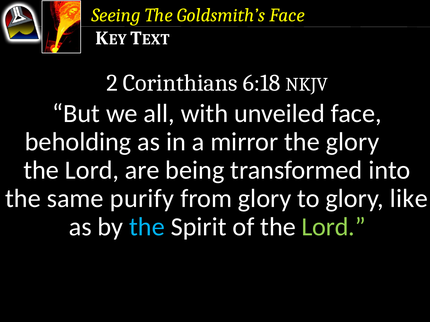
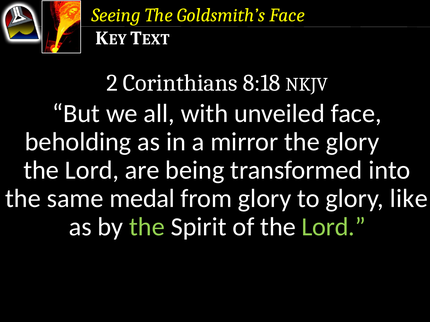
6:18: 6:18 -> 8:18 (262, 83)
purify: purify -> medal (142, 199)
the colour: light blue -> light green (147, 227)
